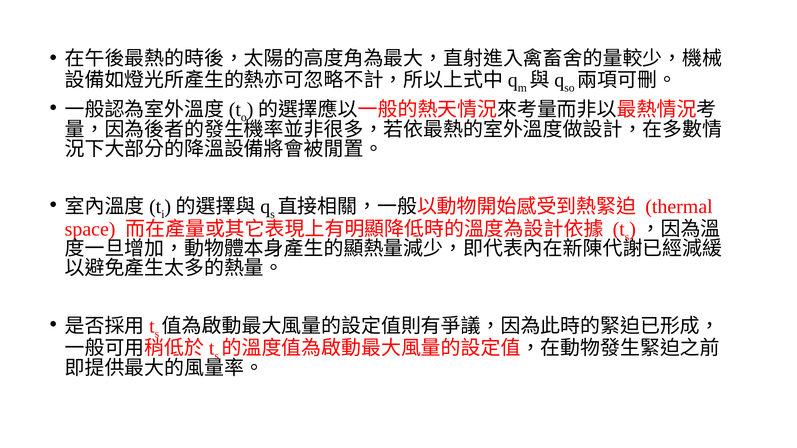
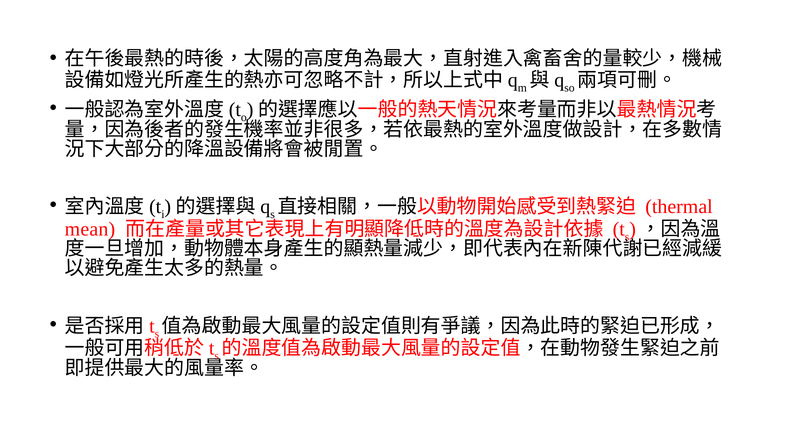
space: space -> mean (90, 229)
